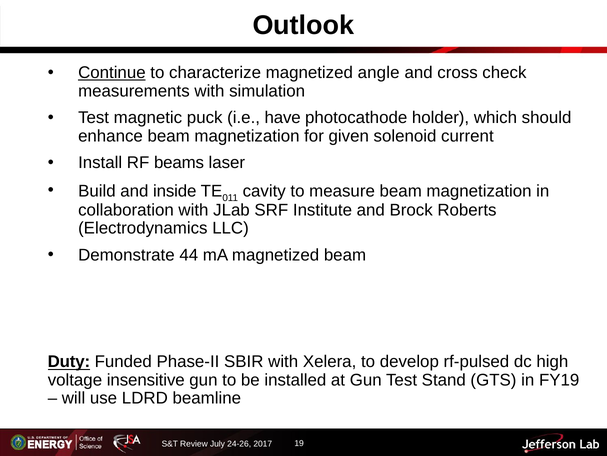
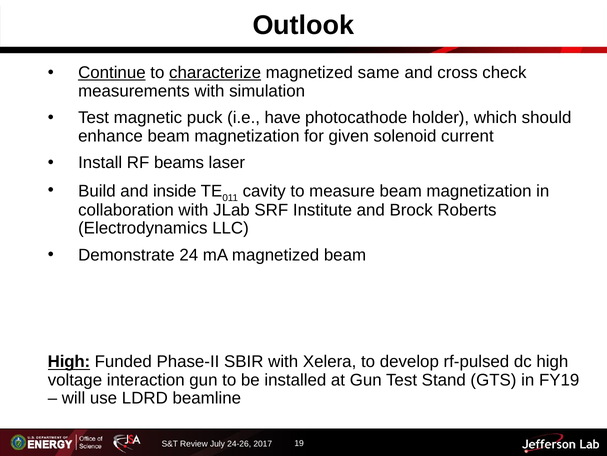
characterize underline: none -> present (215, 73)
angle: angle -> same (379, 73)
44: 44 -> 24 (189, 255)
Duty: Duty -> High (69, 361)
insensitive: insensitive -> interaction (146, 379)
